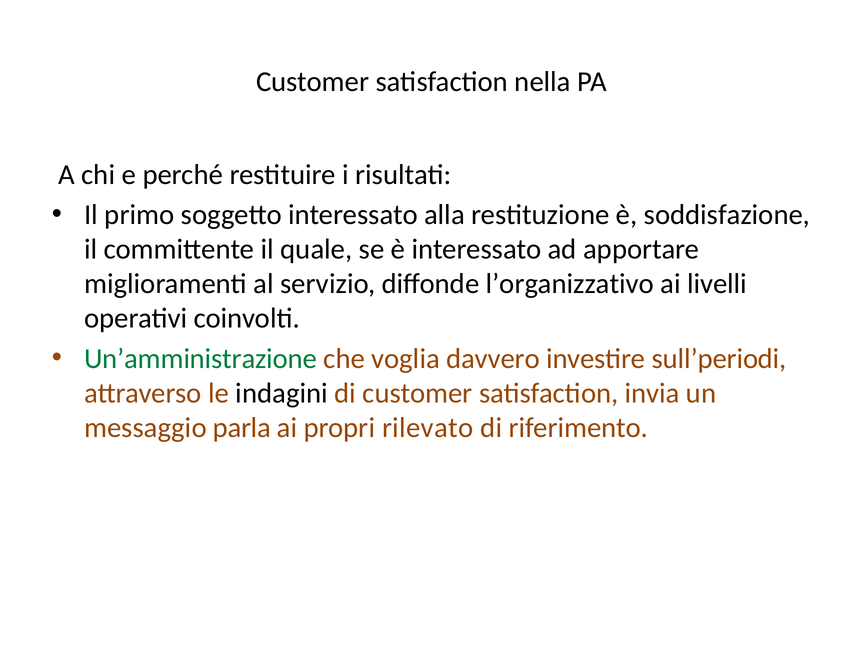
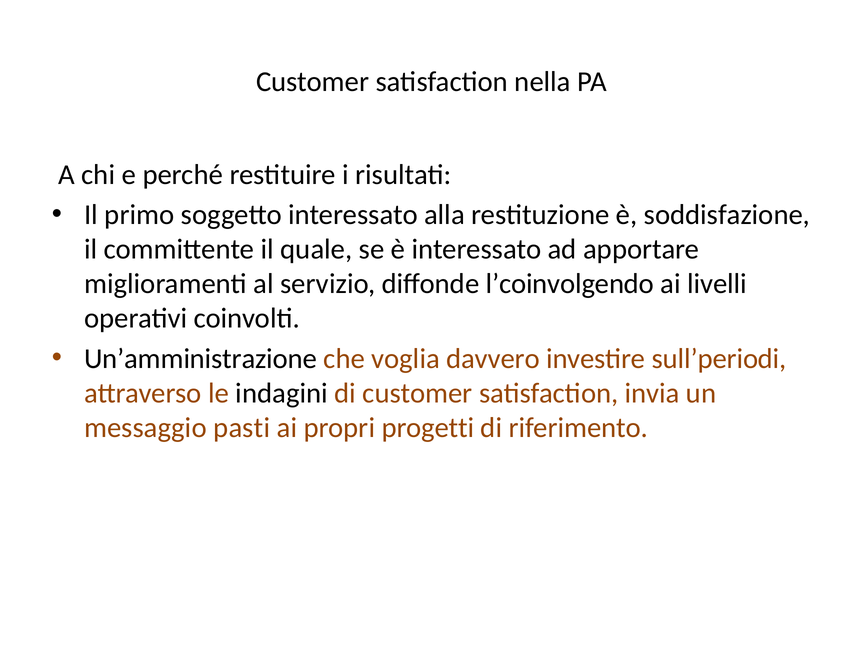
l’organizzativo: l’organizzativo -> l’coinvolgendo (570, 284)
Un’amministrazione colour: green -> black (201, 359)
parla: parla -> pasti (242, 428)
rilevato: rilevato -> progetti (428, 428)
